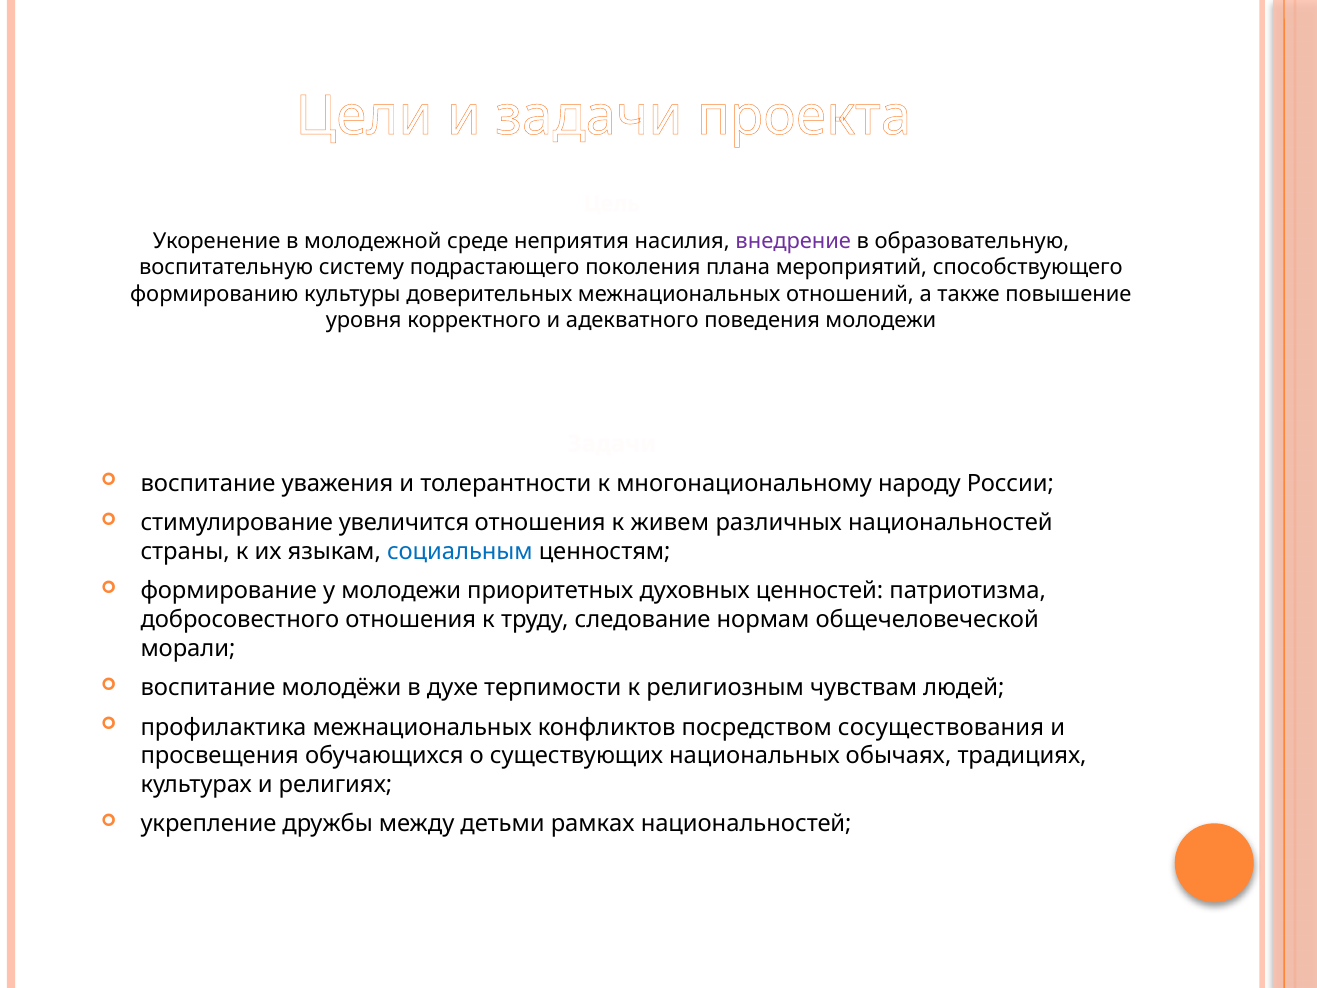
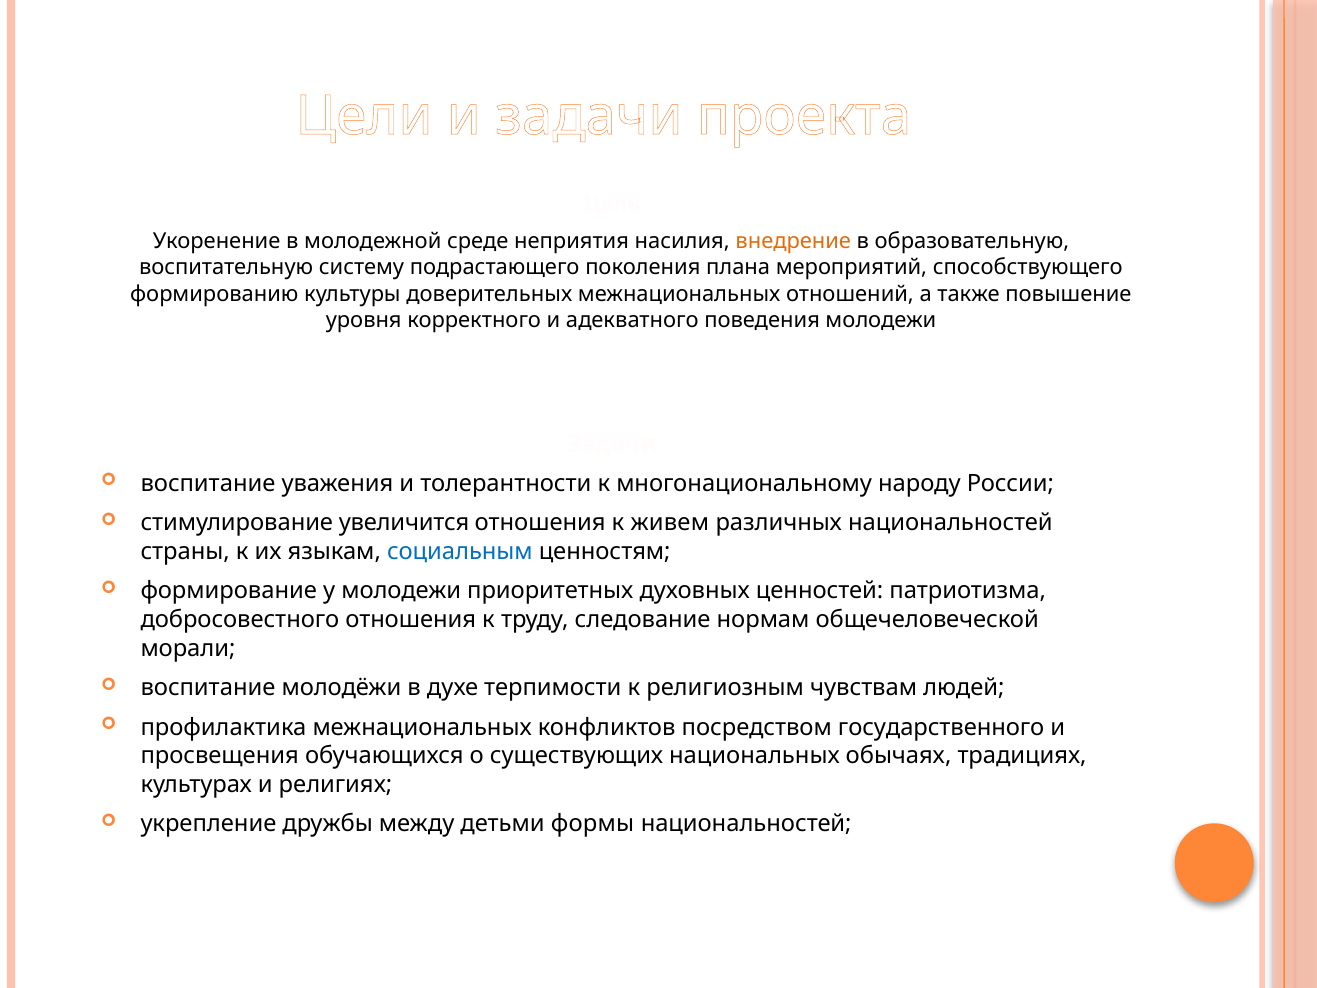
внедрение colour: purple -> orange (793, 241)
сосуществования: сосуществования -> государственного (941, 727)
рамках: рамках -> формы (593, 824)
